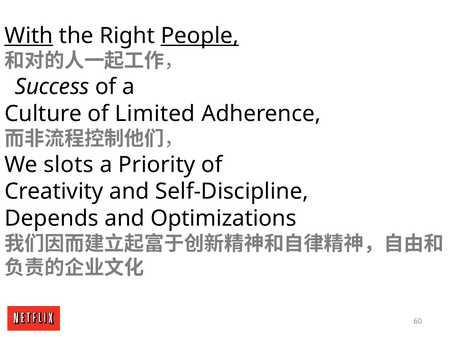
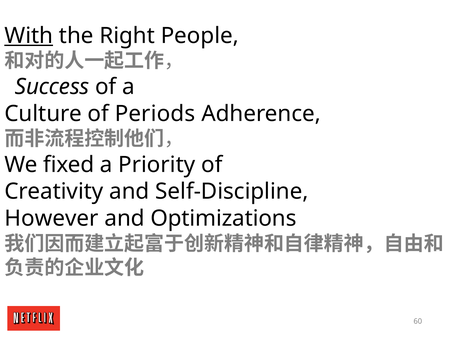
People underline: present -> none (200, 36)
Limited: Limited -> Periods (155, 114)
slots: slots -> fixed (69, 164)
Depends: Depends -> However (52, 218)
